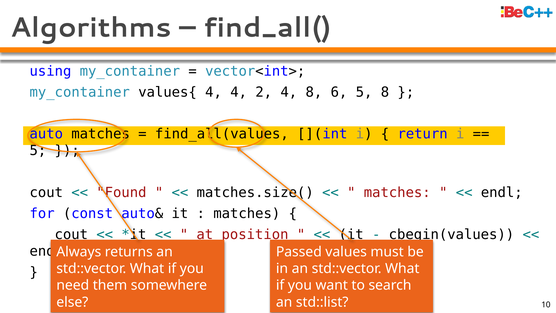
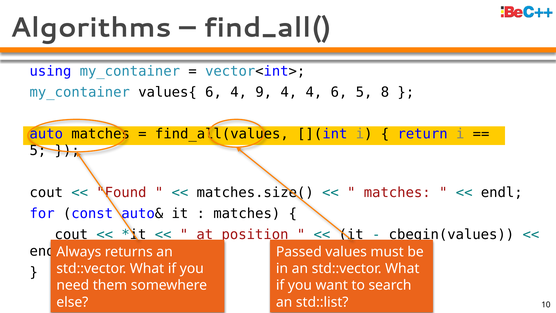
values{ 4: 4 -> 6 (214, 92)
2: 2 -> 9 (264, 92)
4 8: 8 -> 4 (314, 92)
